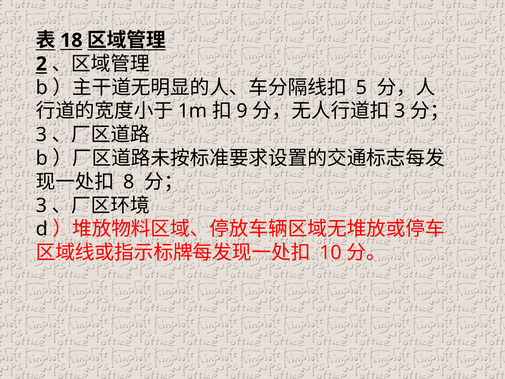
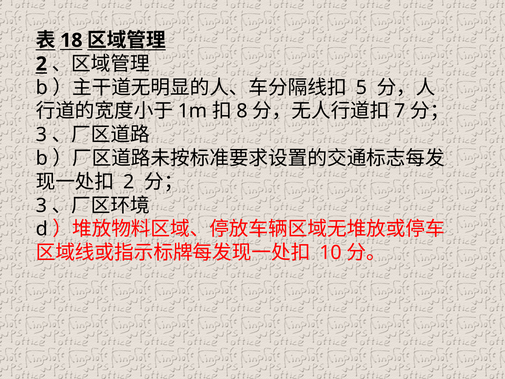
9: 9 -> 8 (242, 111)
3: 3 -> 7 (400, 111)
8: 8 -> 2 (129, 182)
